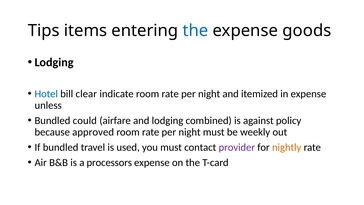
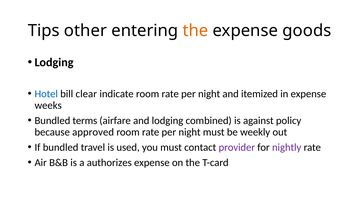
items: items -> other (85, 31)
the colour: blue -> orange (195, 31)
unless: unless -> weeks (48, 105)
could: could -> terms (85, 120)
nightly colour: orange -> purple (287, 147)
processors: processors -> authorizes (109, 162)
